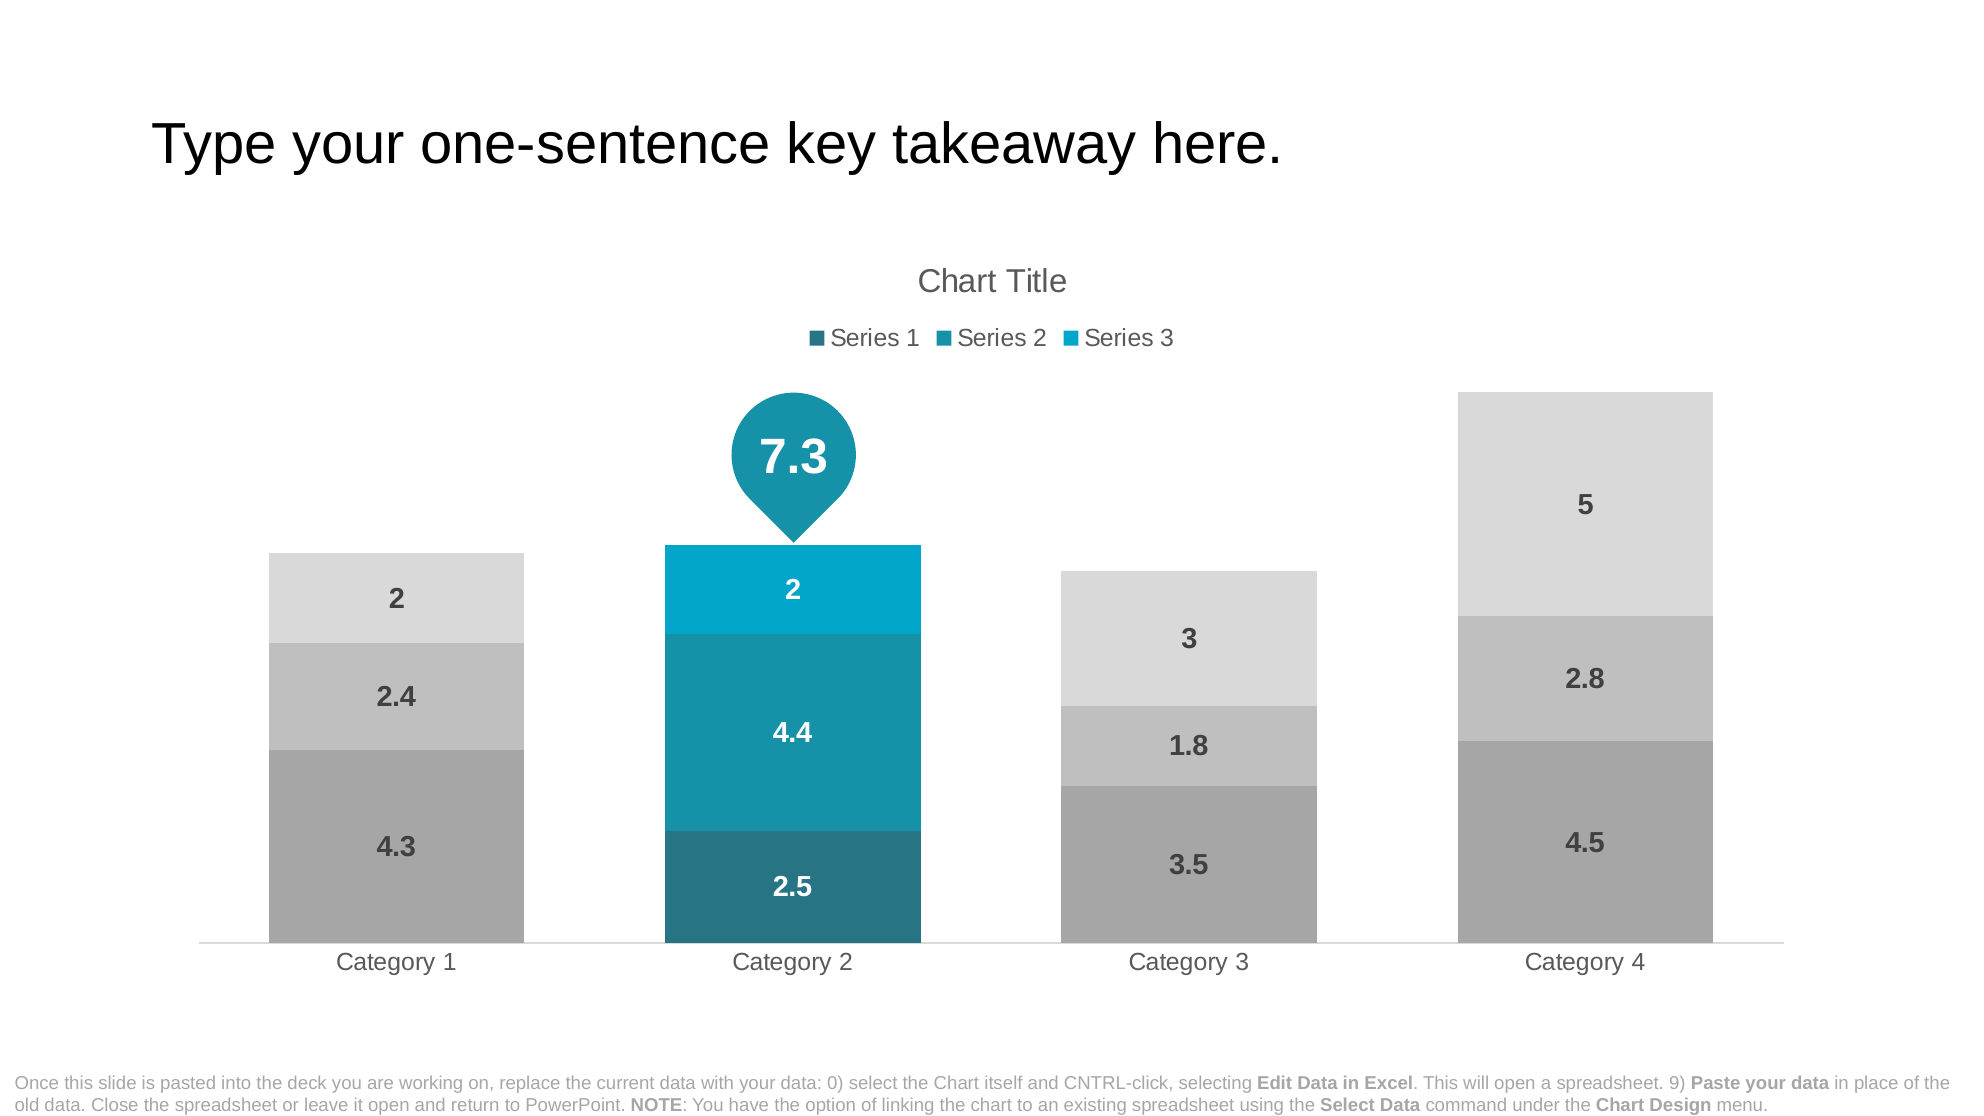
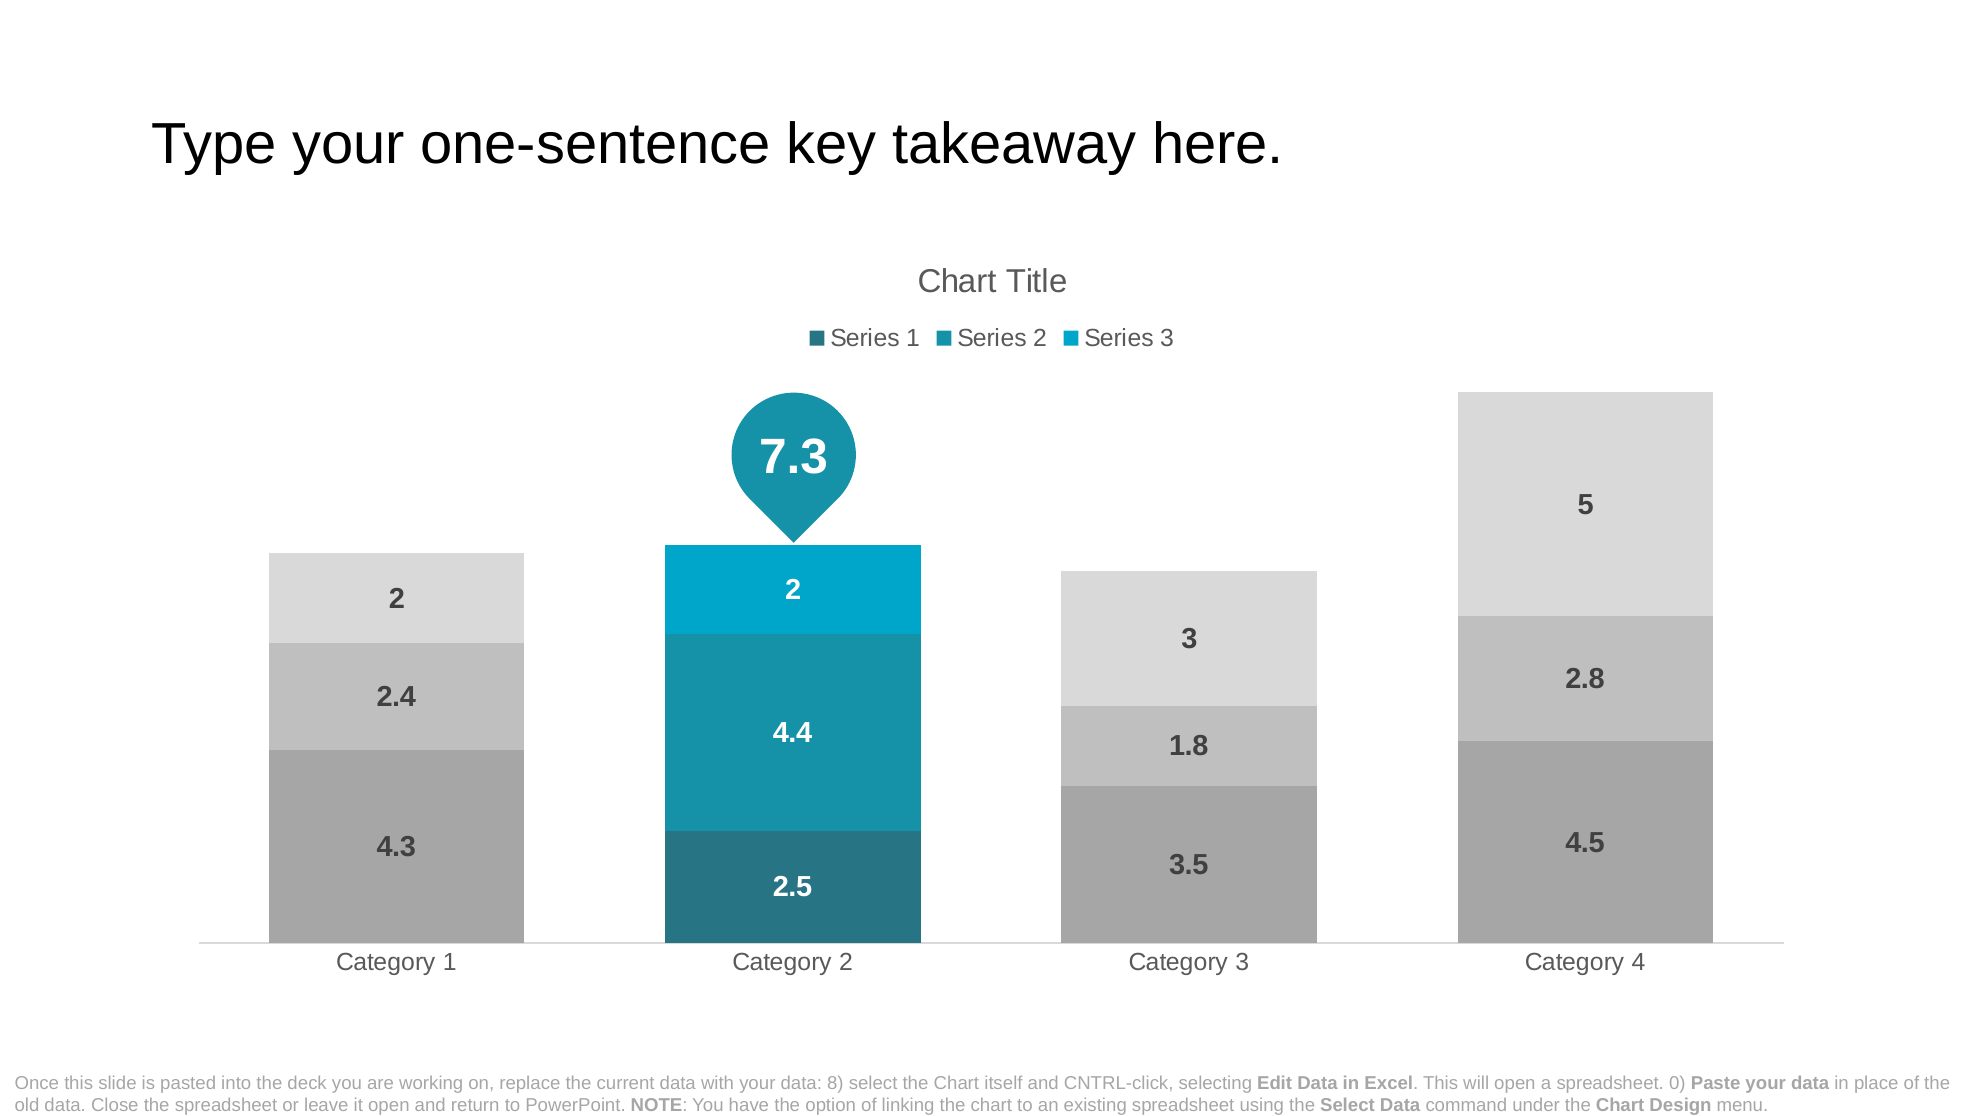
0: 0 -> 8 (835, 1083)
9: 9 -> 0 (1677, 1083)
